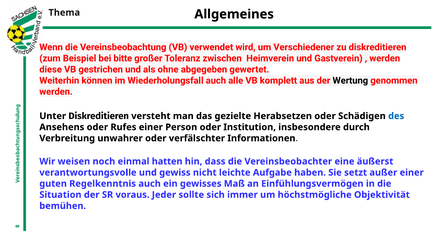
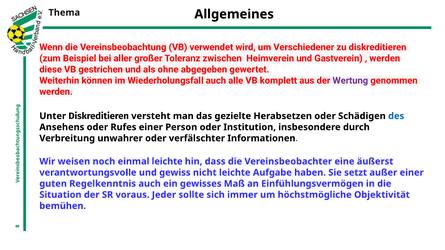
bitte: bitte -> aller (123, 58)
Wertung colour: black -> purple (350, 81)
einmal hatten: hatten -> leichte (167, 162)
